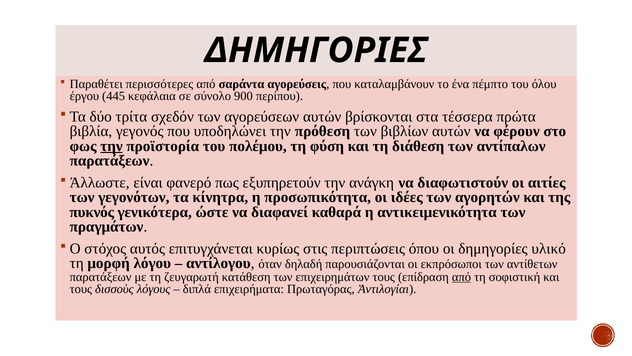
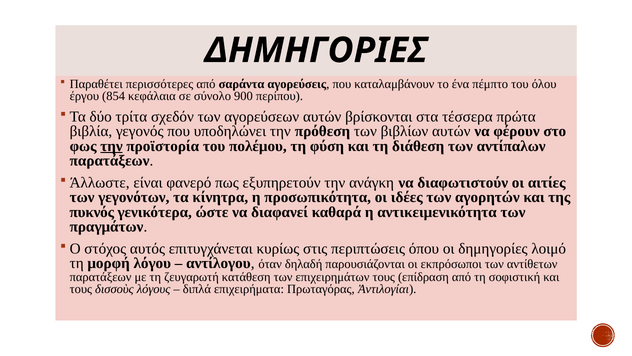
445: 445 -> 854 (114, 96)
υλικό: υλικό -> λοιμό (549, 248)
από underline: present -> none (462, 277)
